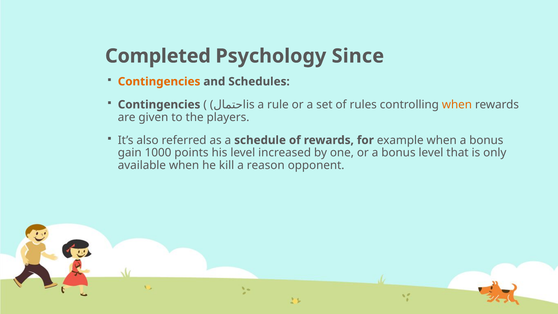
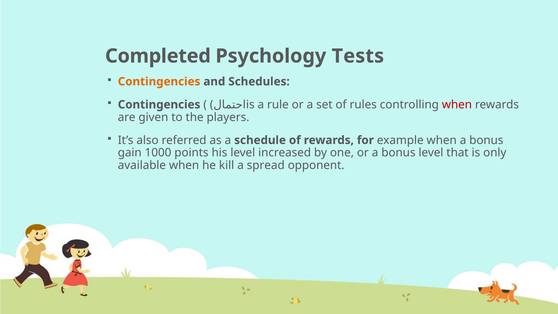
Since: Since -> Tests (358, 56)
when colour: orange -> red (457, 105)
reason: reason -> spread (266, 165)
